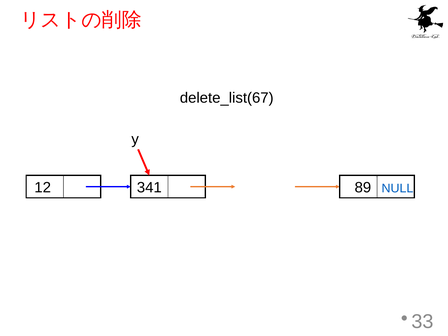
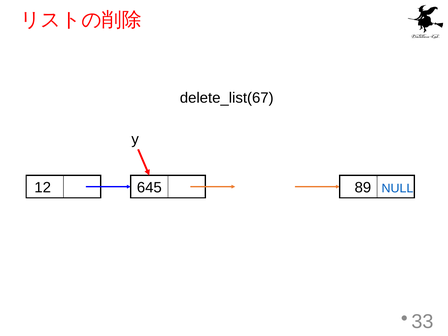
341: 341 -> 645 (149, 188)
